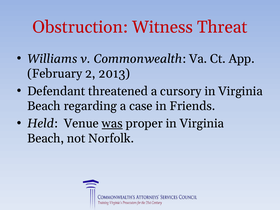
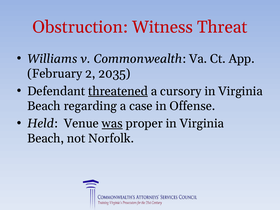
2013: 2013 -> 2035 (114, 74)
threatened underline: none -> present (118, 91)
Friends: Friends -> Offense (192, 106)
